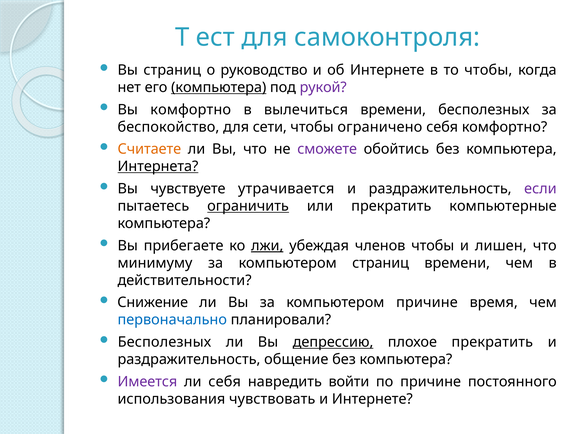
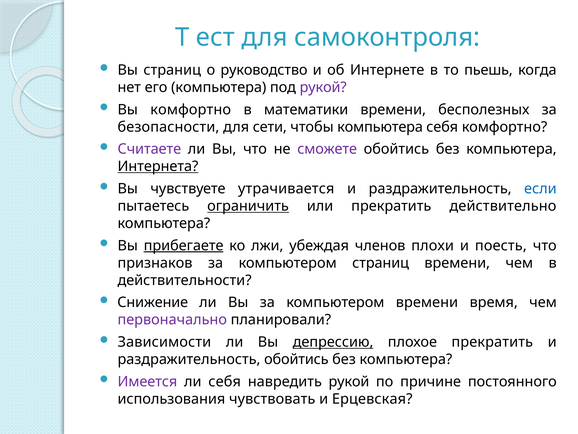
то чтобы: чтобы -> пьешь (488, 70)
компьютера underline: present -> none (219, 87)
вылечиться: вылечиться -> математики (306, 109)
беспокойство: беспокойство -> безопасности (168, 127)
чтобы ограничено: ограничено -> компьютера (380, 127)
Считаете colour: orange -> purple (149, 149)
если colour: purple -> blue (540, 188)
компьютерные: компьютерные -> действительно (503, 206)
прибегаете underline: none -> present (184, 245)
лжи underline: present -> none (267, 245)
членов чтобы: чтобы -> плохи (433, 245)
лишен: лишен -> поесть (501, 245)
минимуму: минимуму -> признаков (155, 263)
компьютером причине: причине -> времени (427, 302)
первоначально colour: blue -> purple (172, 320)
Бесполезных: Бесполезных -> Зависимости (164, 342)
раздражительность общение: общение -> обойтись (296, 359)
навредить войти: войти -> рукой (349, 381)
и Интернете: Интернете -> Ерцевская (372, 399)
